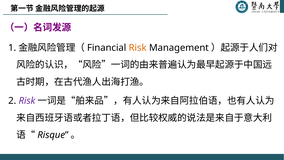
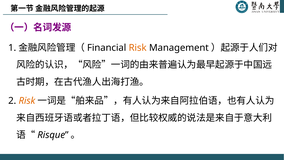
Risk colour: purple -> orange (27, 101)
